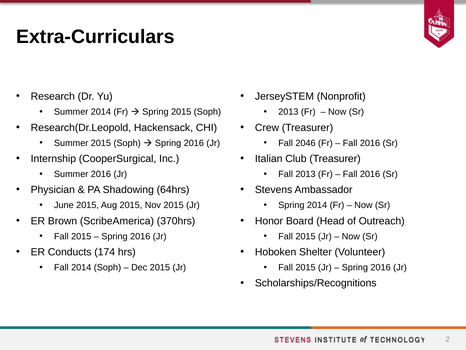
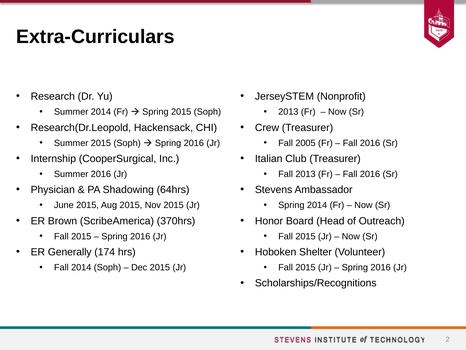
2046: 2046 -> 2005 (305, 143)
Conducts: Conducts -> Generally (70, 252)
